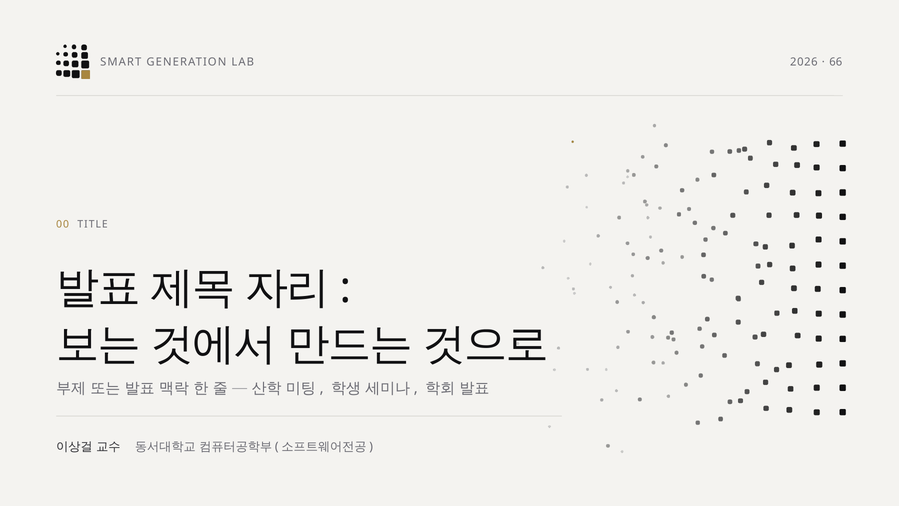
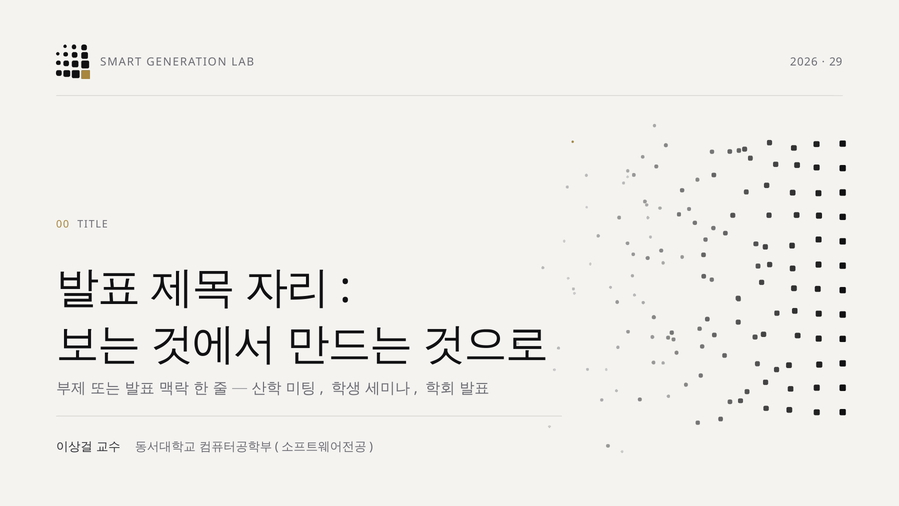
66: 66 -> 29 (836, 62)
